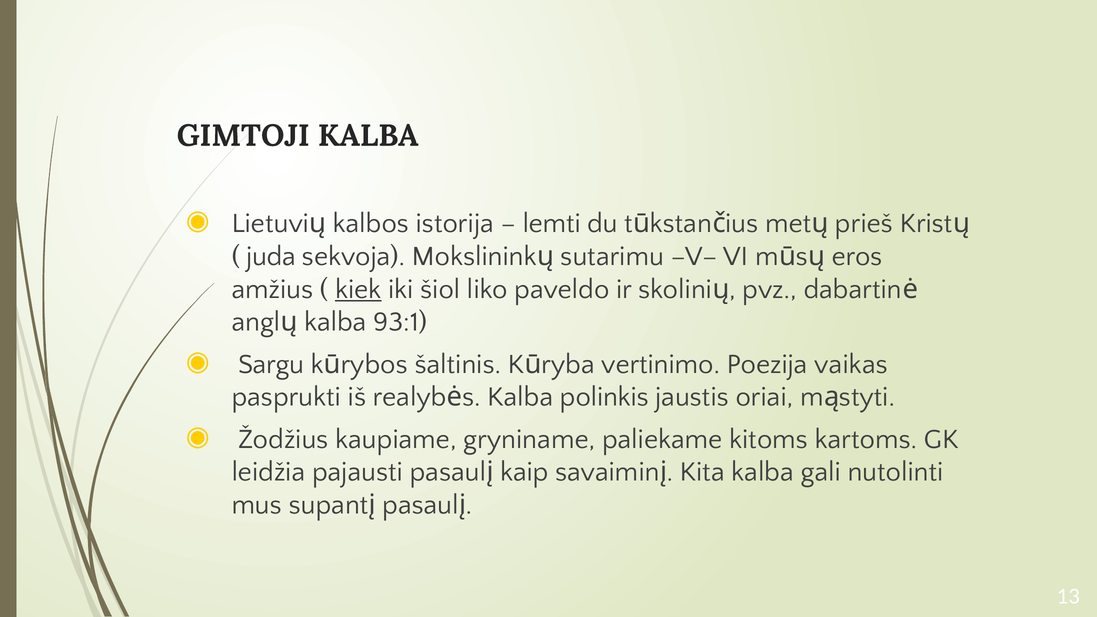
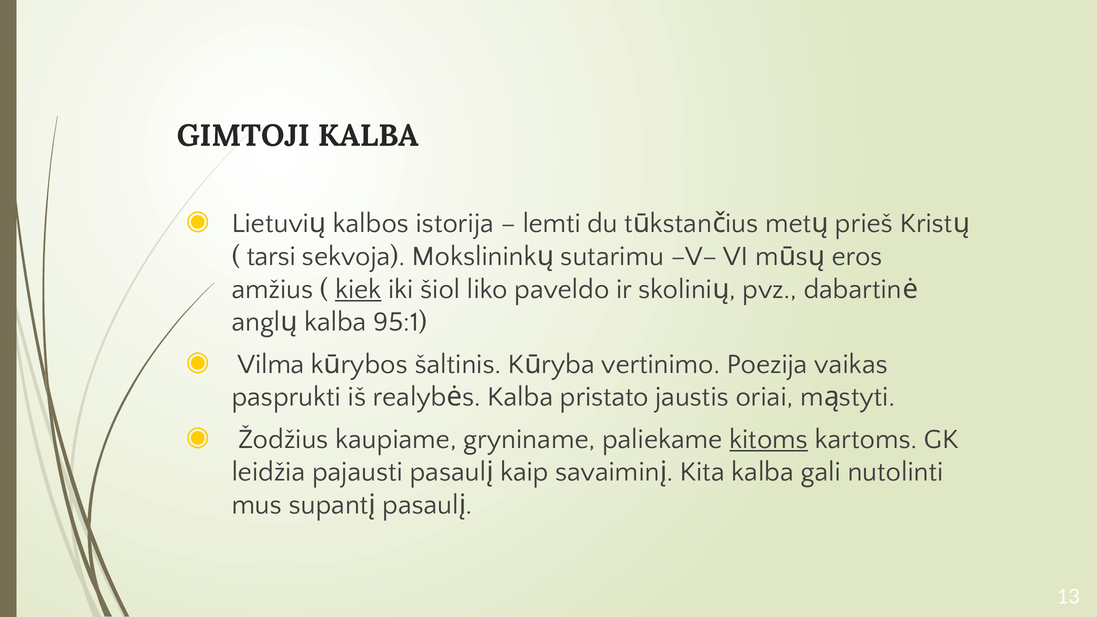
juda: juda -> tarsi (271, 256)
93:1: 93:1 -> 95:1 (400, 322)
Sargu: Sargu -> Vilma (271, 364)
polinkis: polinkis -> pristato (604, 397)
kitoms underline: none -> present (769, 439)
